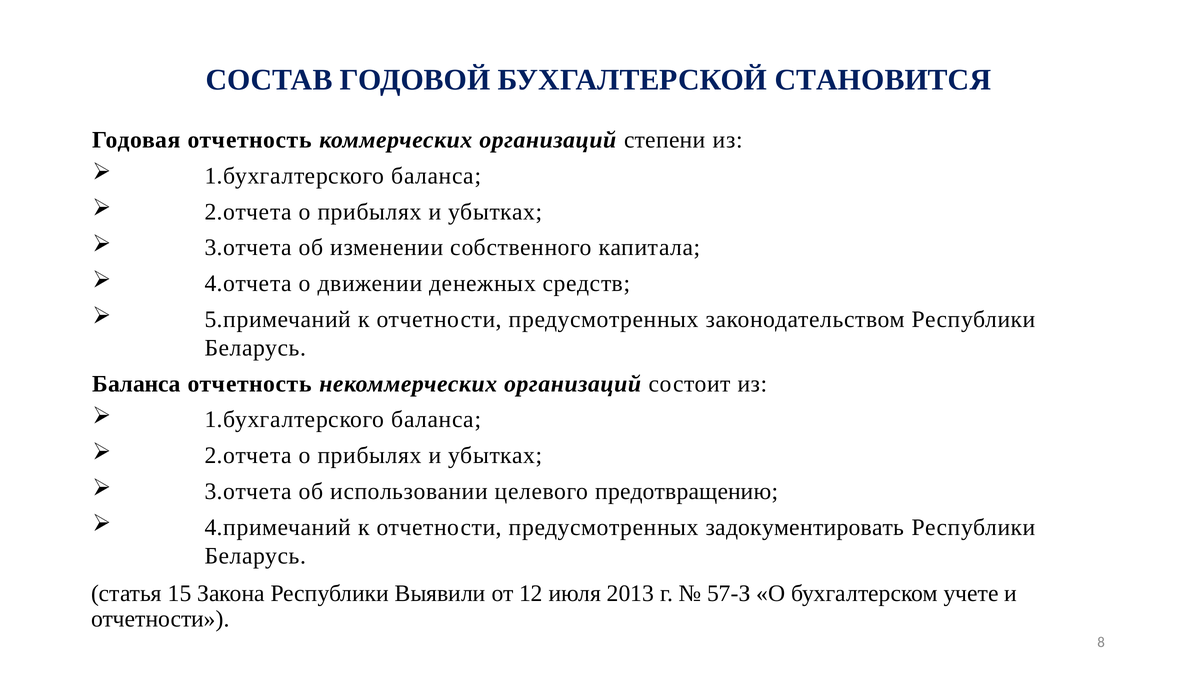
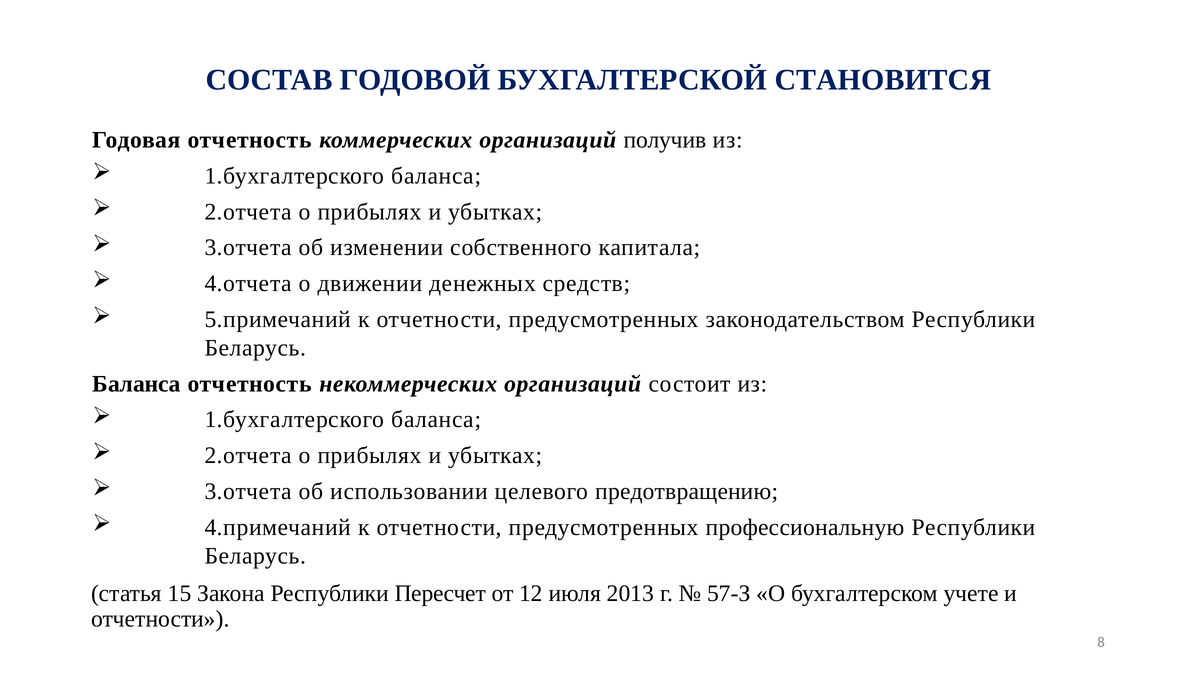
степени: степени -> получив (665, 140)
задокументировать: задокументировать -> профессиональную (805, 527)
Выявили: Выявили -> Пересчет (440, 593)
